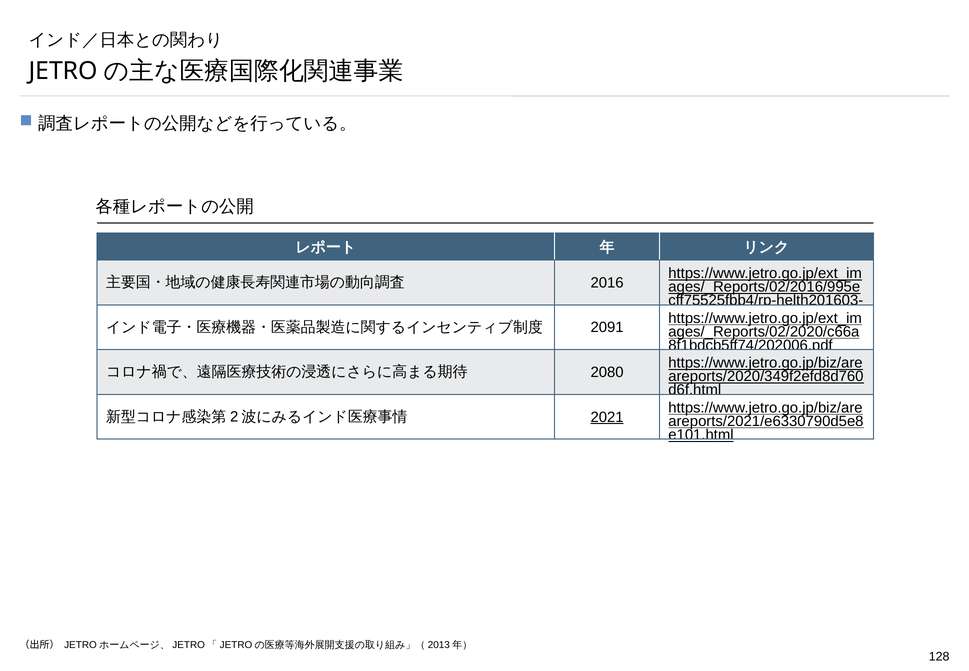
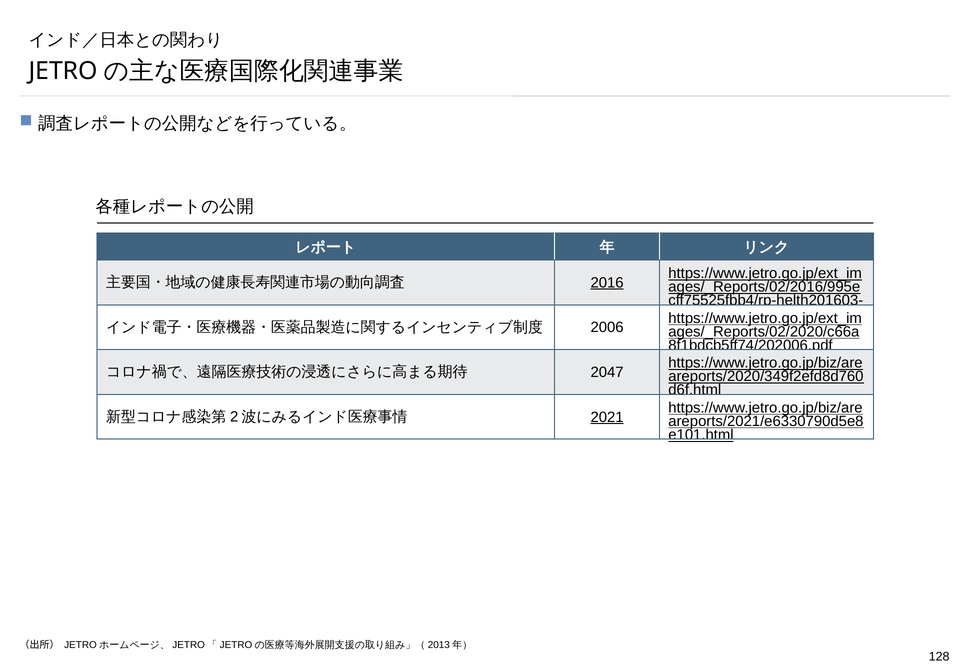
2016 underline: none -> present (607, 283)
2091: 2091 -> 2006 (607, 327)
2080: 2080 -> 2047 (607, 372)
